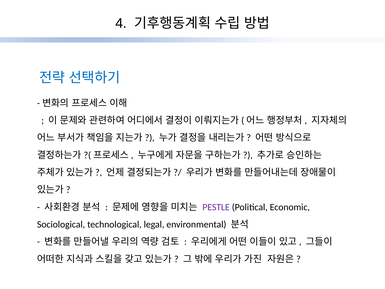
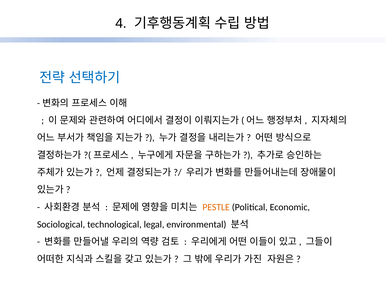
PESTLE colour: purple -> orange (216, 207)
